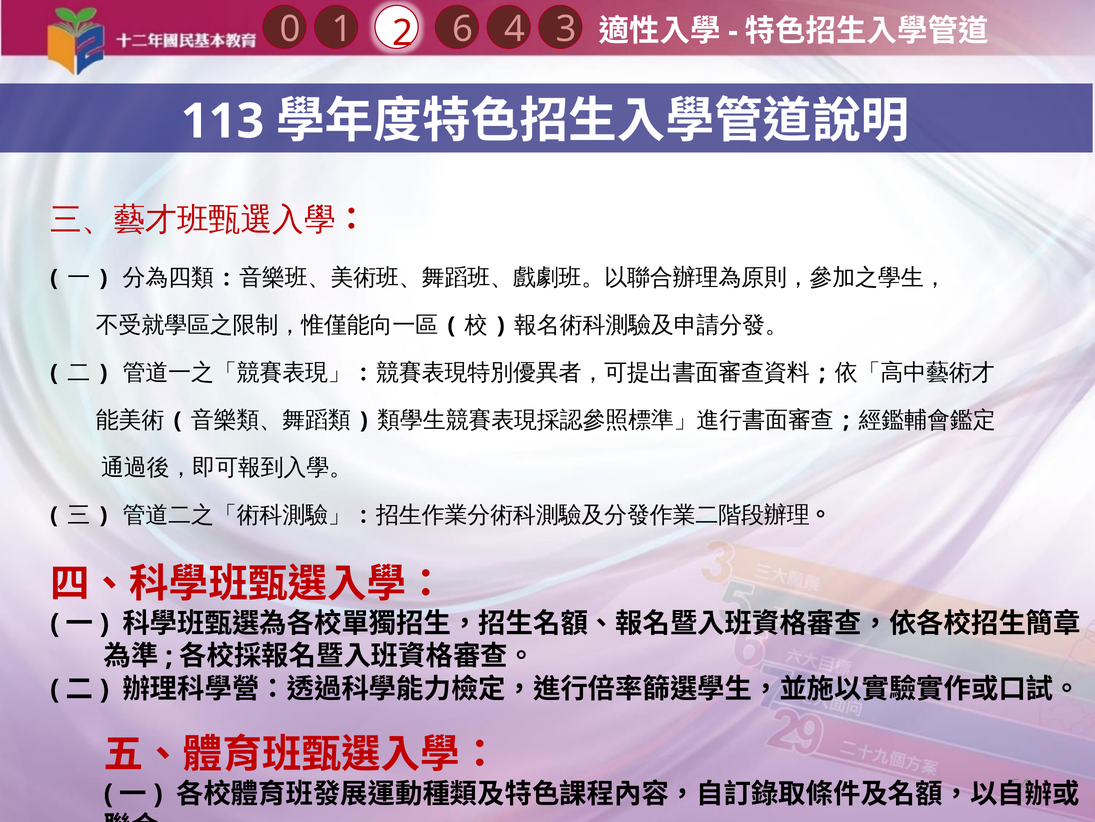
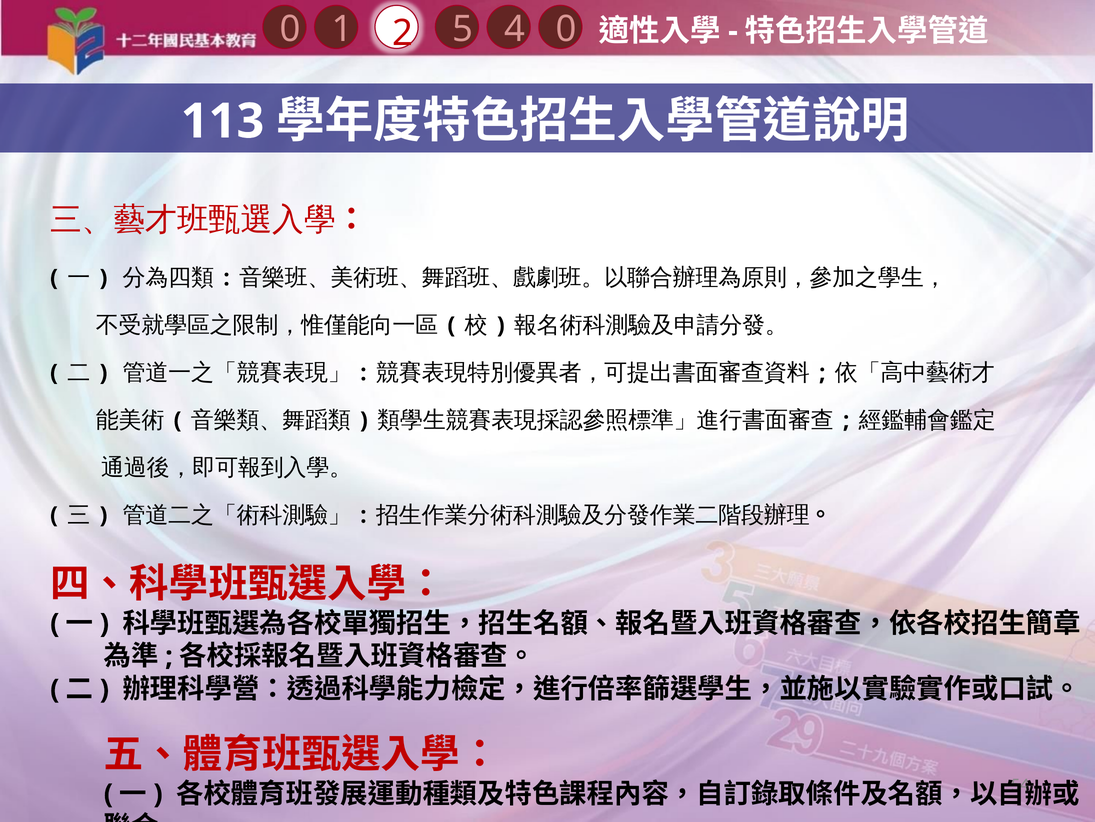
4 3: 3 -> 0 (566, 29)
6: 6 -> 5 (463, 29)
